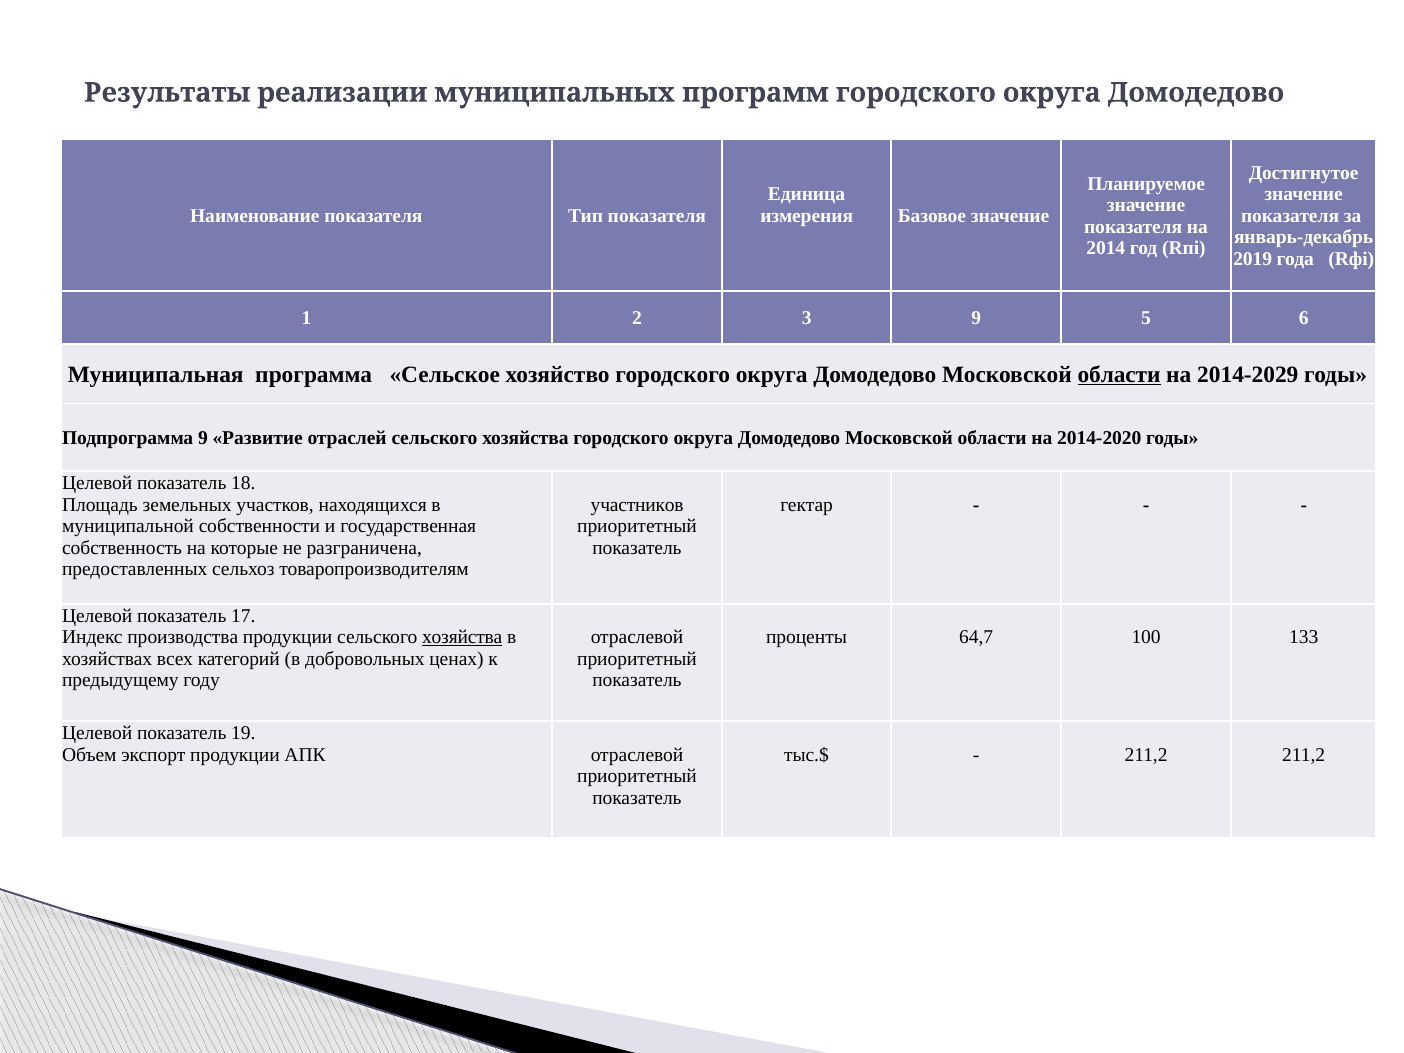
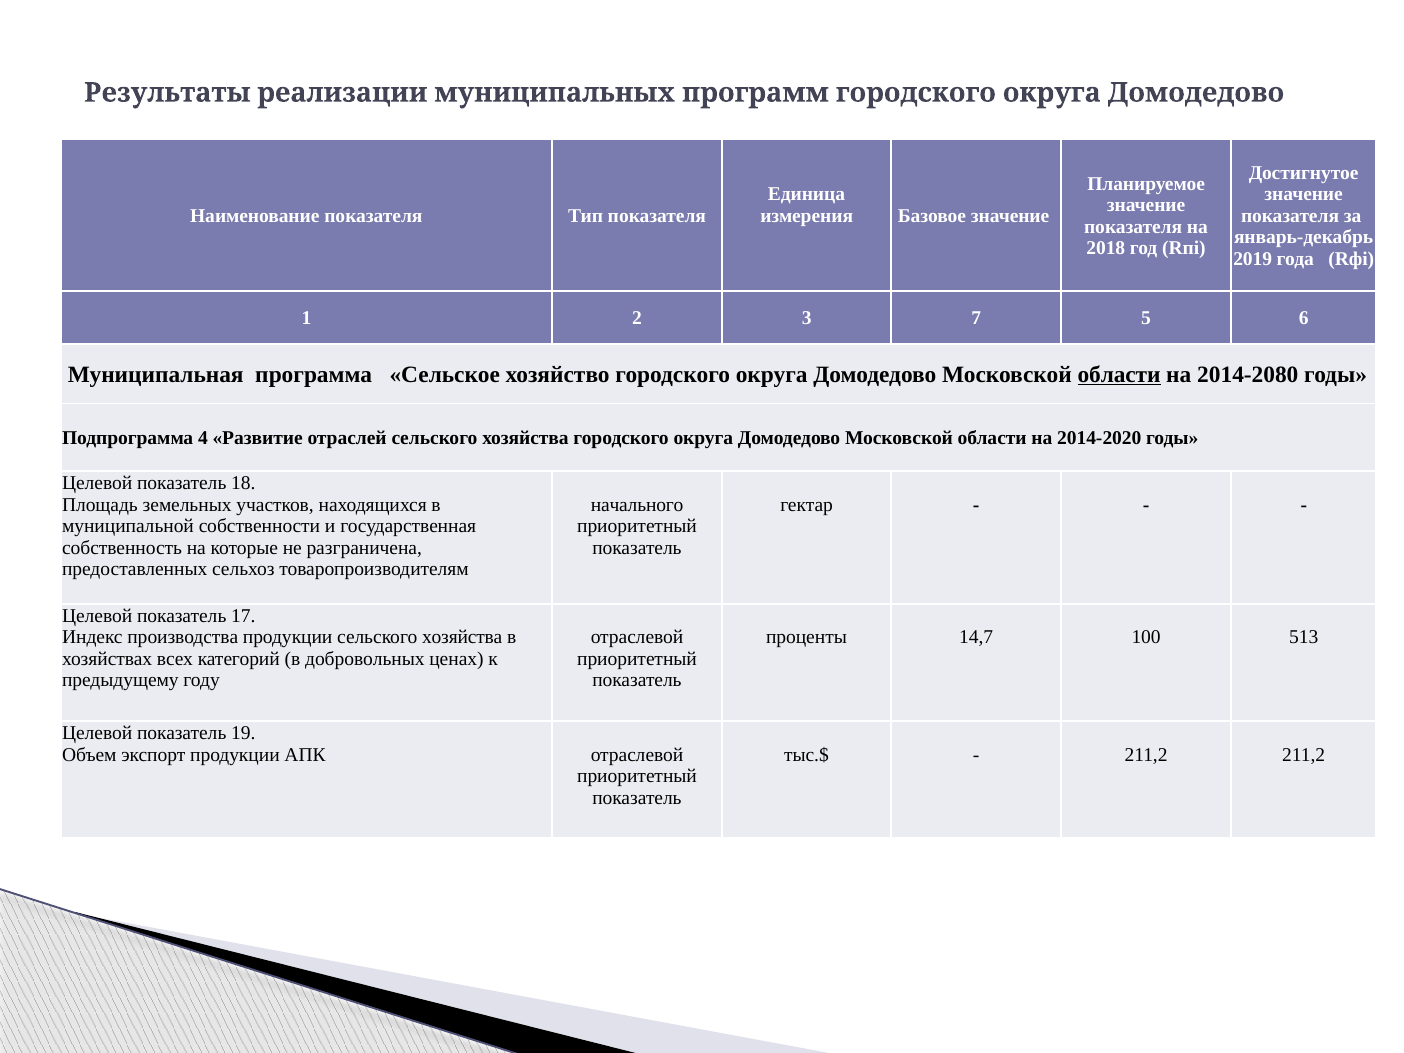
2014: 2014 -> 2018 (1106, 248)
3 9: 9 -> 7 (976, 318)
2014-2029: 2014-2029 -> 2014-2080 (1248, 375)
Подпрограмма 9: 9 -> 4 (203, 438)
участников: участников -> начального (637, 505)
хозяйства underline: present -> none (462, 638)
64,7: 64,7 -> 14,7 (976, 638)
133: 133 -> 513 (1304, 638)
